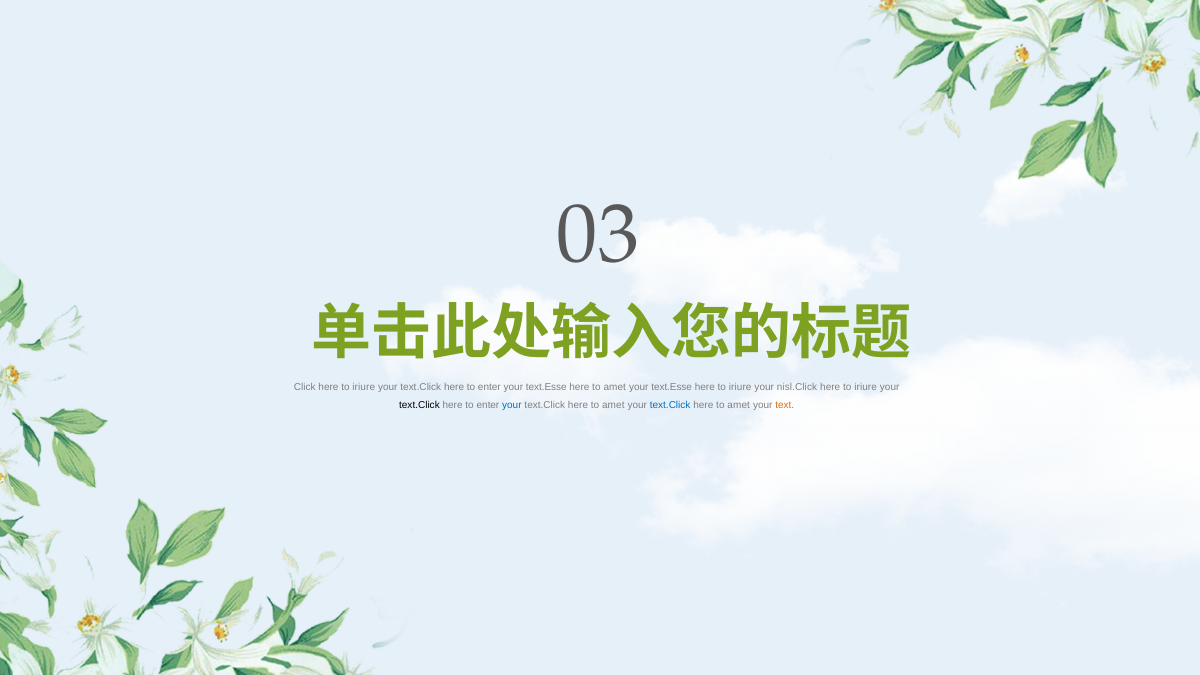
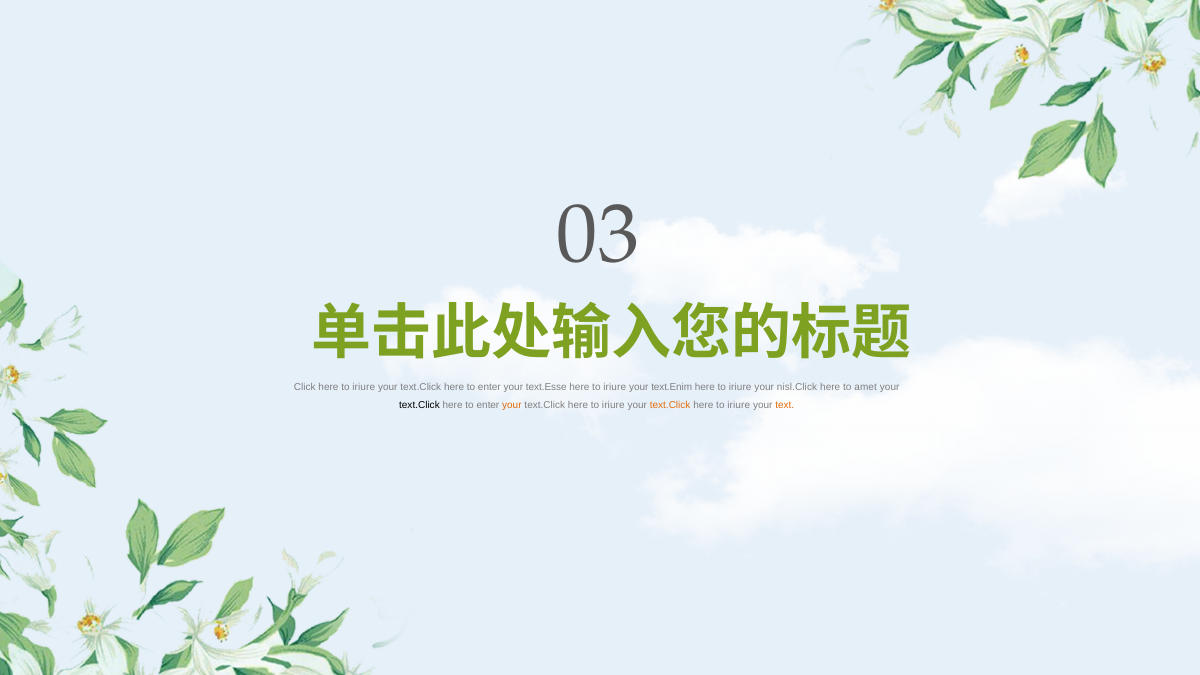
amet: amet -> iriure (615, 387)
text.Esse: text.Esse -> text.Enim (672, 387)
iriure: iriure -> amet (866, 387)
your colour: blue -> orange (512, 405)
amet: amet -> iriure (613, 405)
text.Click colour: blue -> orange (670, 405)
amet: amet -> iriure (739, 405)
